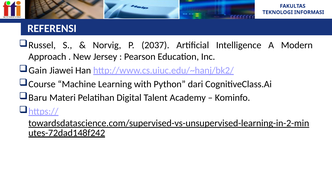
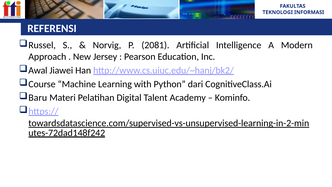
2037: 2037 -> 2081 (155, 45)
Gain: Gain -> Awal (38, 70)
